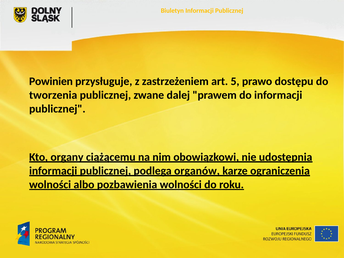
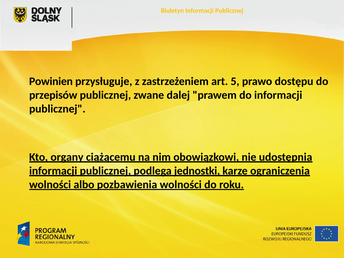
tworzenia: tworzenia -> przepisów (53, 95)
organów: organów -> jednostki (197, 171)
